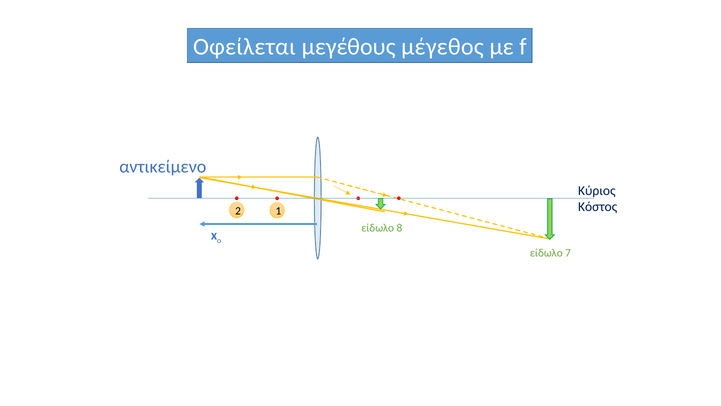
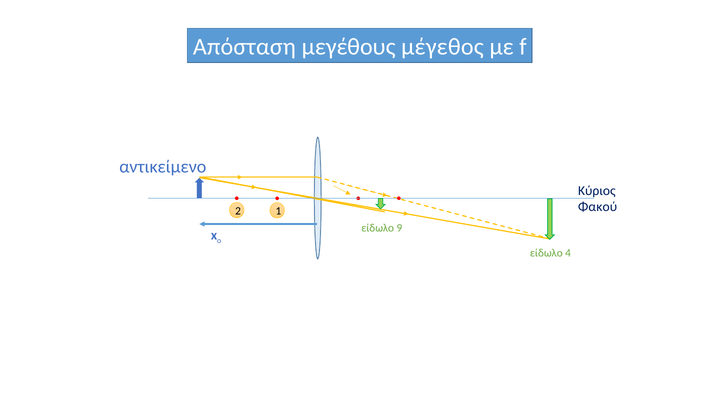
Οφείλεται: Οφείλεται -> Απόσταση (244, 47)
Κόστος: Κόστος -> Φακού (598, 207)
8: 8 -> 9 (399, 228)
7: 7 -> 4 (568, 253)
